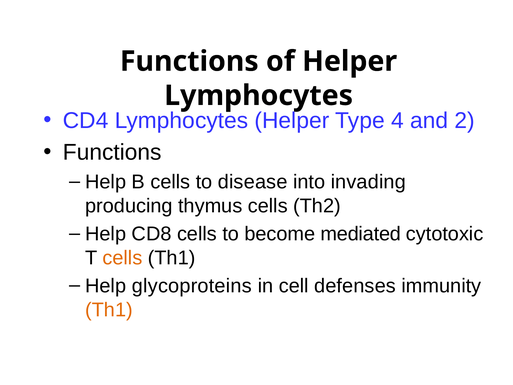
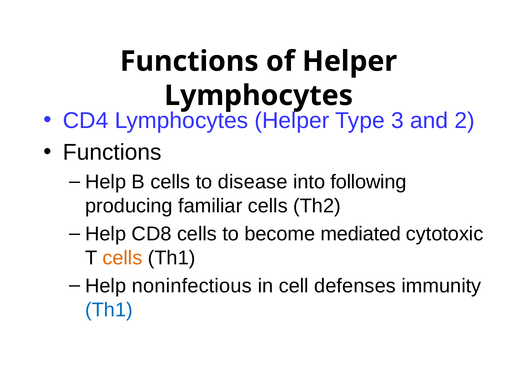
4: 4 -> 3 (397, 120)
invading: invading -> following (368, 182)
thymus: thymus -> familiar (210, 206)
glycoproteins: glycoproteins -> noninfectious (192, 286)
Th1 colour: orange -> blue (109, 310)
